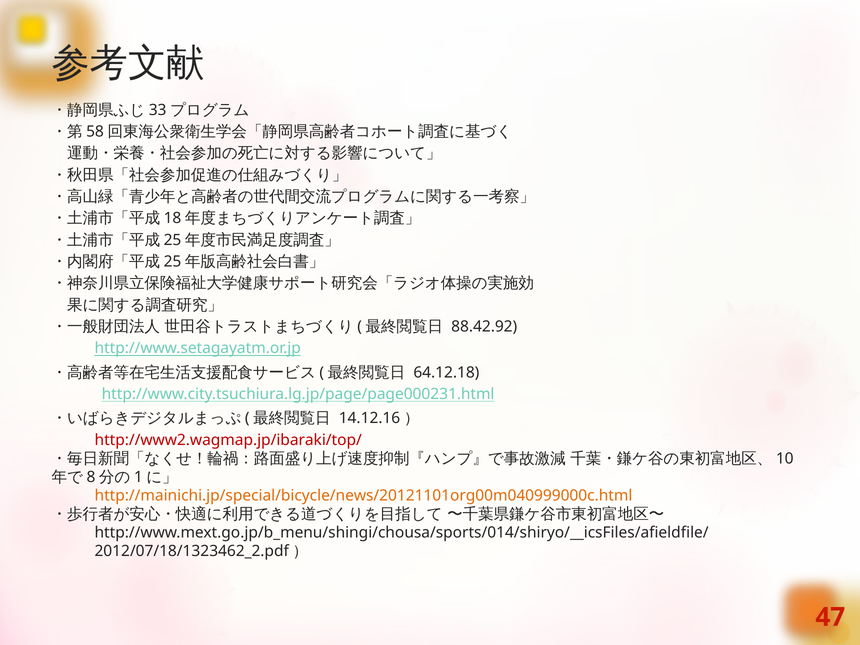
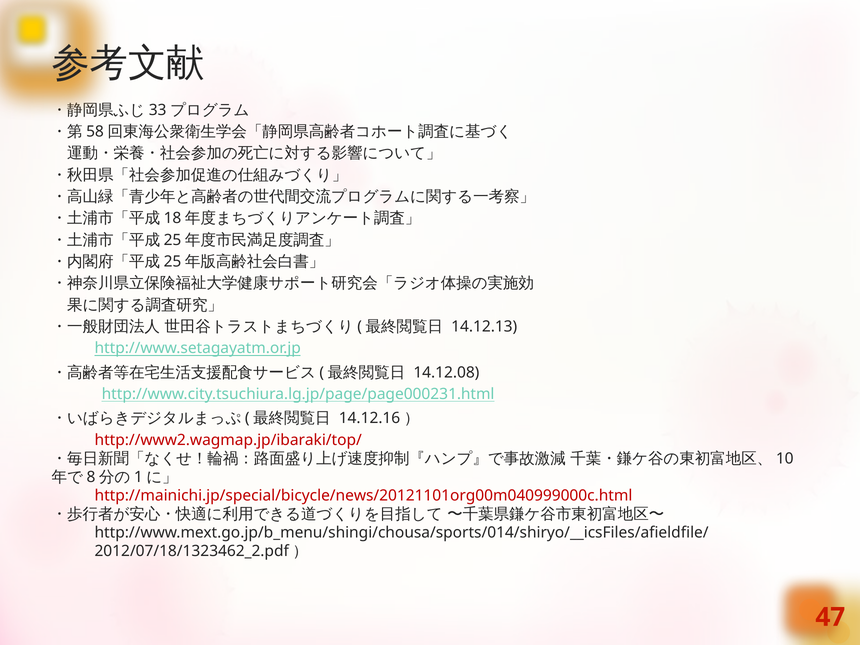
88.42.92: 88.42.92 -> 14.12.13 (484, 327)
64.12.18: 64.12.18 -> 14.12.08 (446, 372)
http://mainichi.jp/special/bicycle/news/20121101org00m040999000c.html colour: orange -> red (363, 496)
